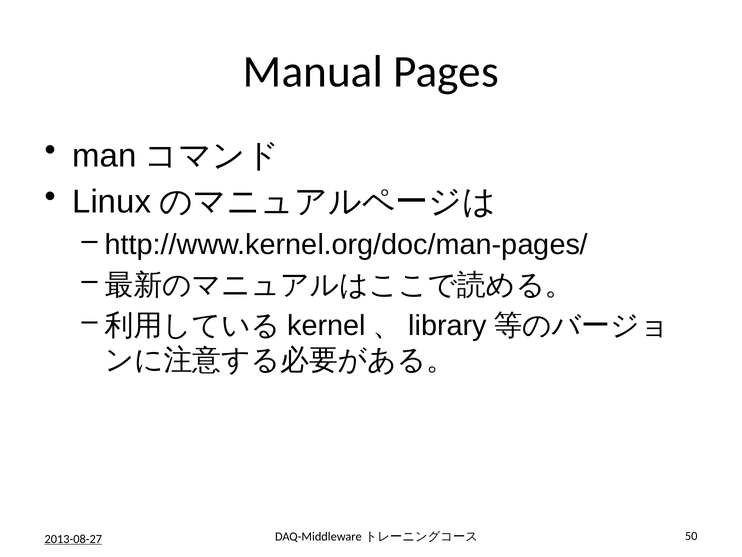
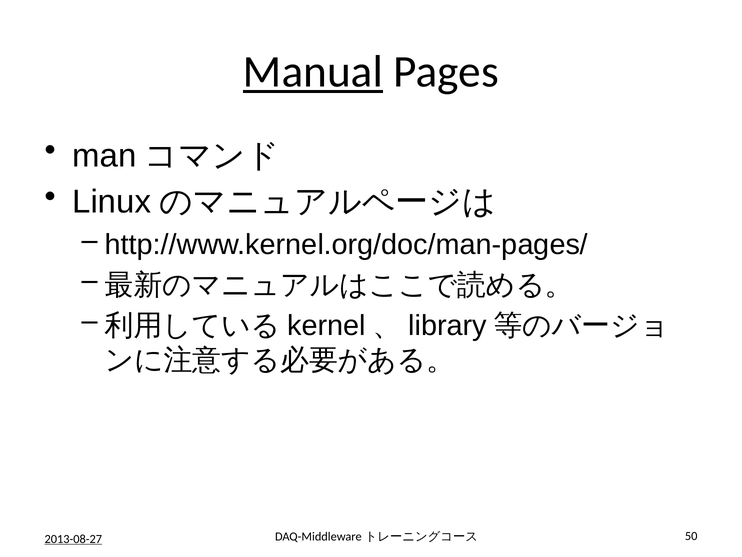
Manual underline: none -> present (313, 72)
